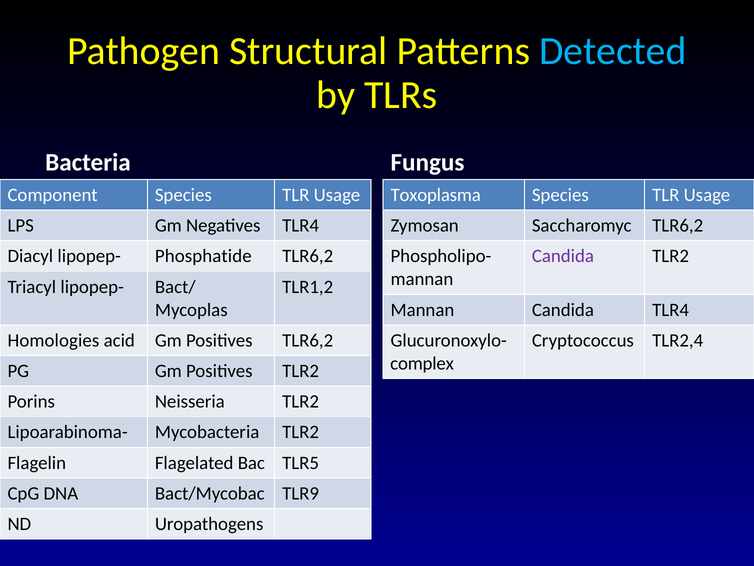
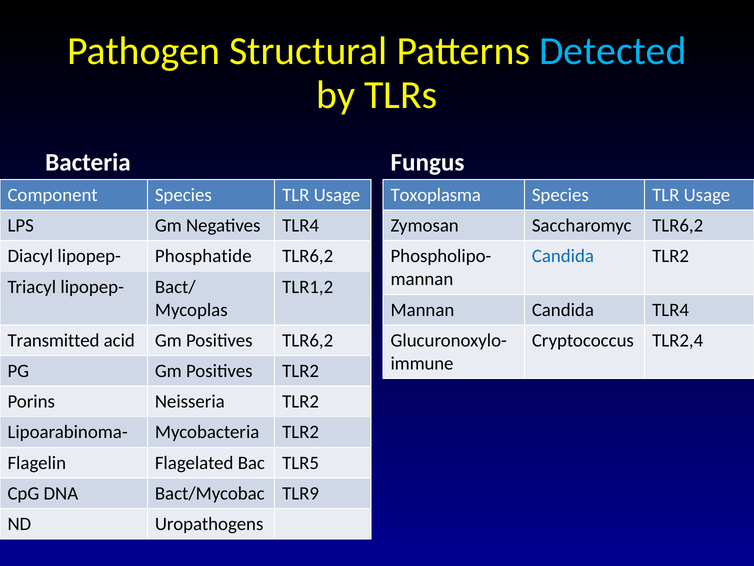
Candida colour: purple -> blue (563, 256)
Homologies: Homologies -> Transmitted (54, 340)
complex: complex -> immune (422, 363)
